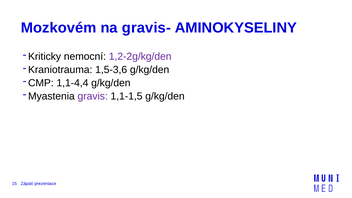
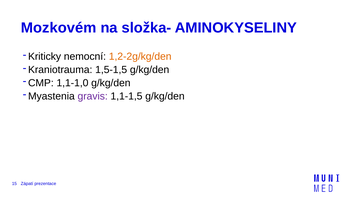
gravis-: gravis- -> složka- (147, 28)
1,2-2g/kg/den colour: purple -> orange (140, 57)
1,5-3,6: 1,5-3,6 -> 1,5-1,5 (111, 70)
1,1-4,4: 1,1-4,4 -> 1,1-1,0 (72, 83)
